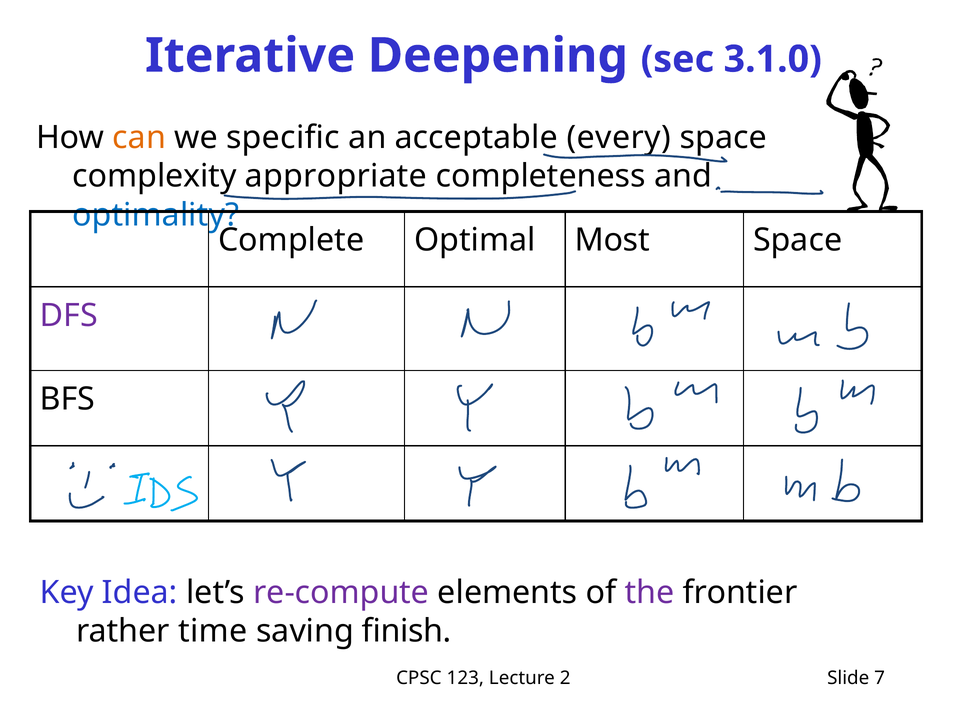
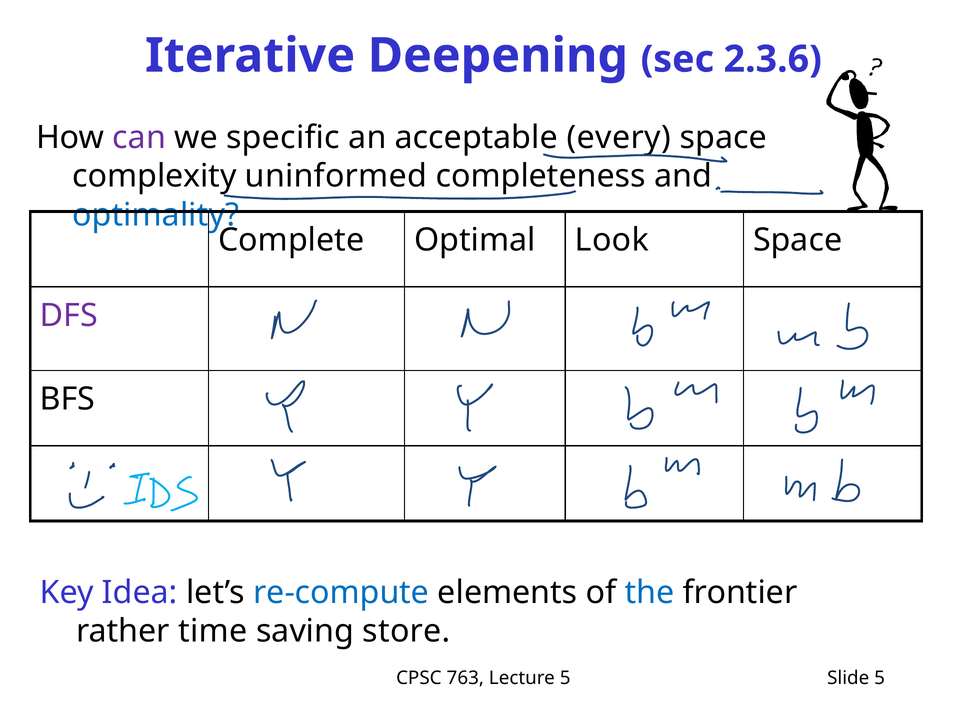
3.1.0: 3.1.0 -> 2.3.6 (773, 59)
can colour: orange -> purple (139, 138)
appropriate: appropriate -> uninformed (336, 176)
Most: Most -> Look (612, 240)
re-compute colour: purple -> blue (341, 593)
the colour: purple -> blue (650, 593)
finish: finish -> store (406, 631)
123: 123 -> 763 (465, 678)
Lecture 2: 2 -> 5 (565, 678)
Slide 7: 7 -> 5 (880, 678)
